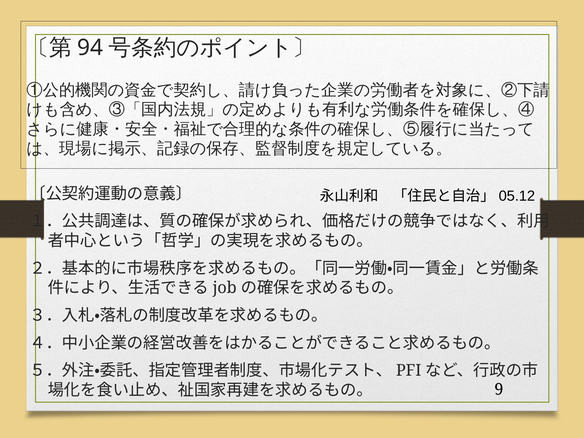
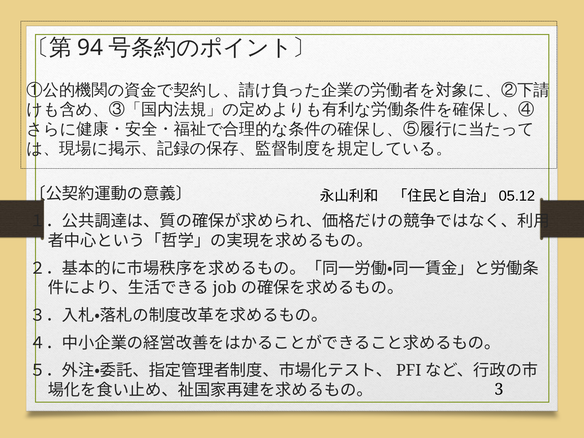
9: 9 -> 3 (499, 389)
